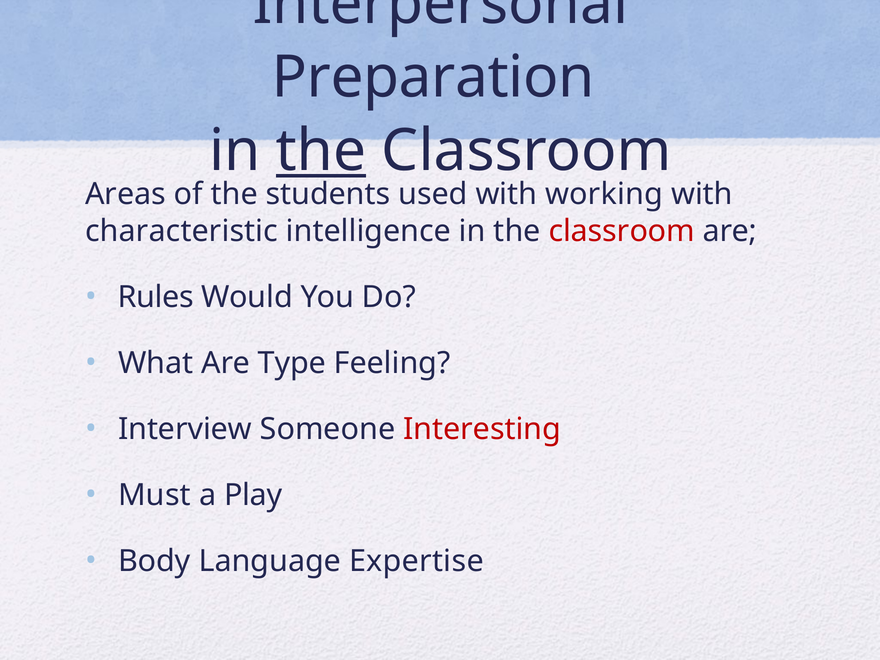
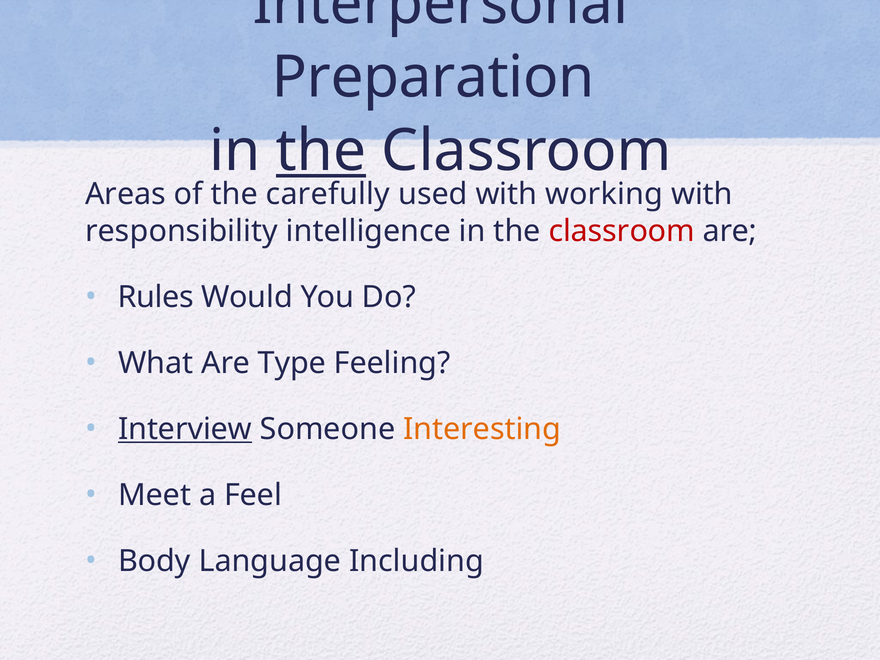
students: students -> carefully (328, 194)
characteristic: characteristic -> responsibility (181, 231)
Interview underline: none -> present (185, 429)
Interesting colour: red -> orange (482, 429)
Must: Must -> Meet (155, 495)
Play: Play -> Feel (253, 495)
Expertise: Expertise -> Including (417, 561)
